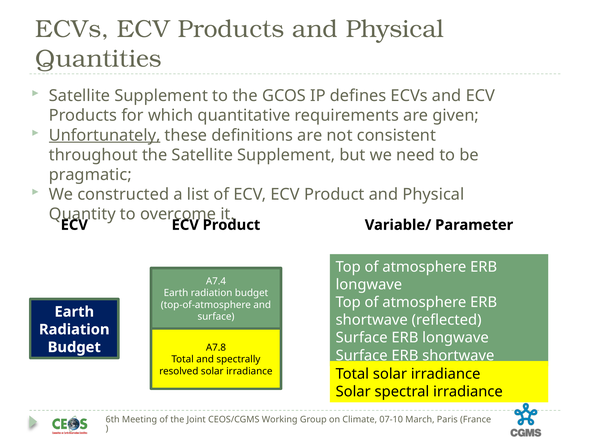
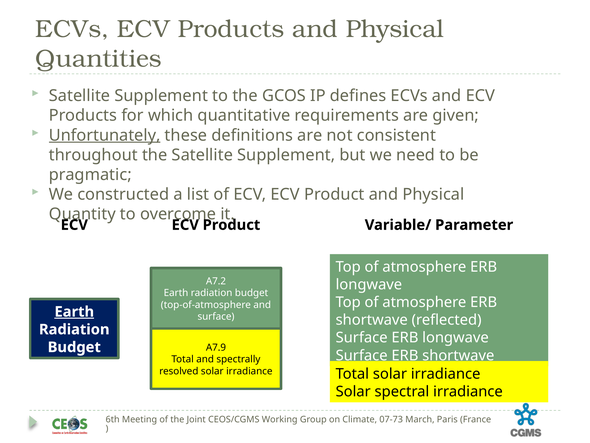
A7.4: A7.4 -> A7.2 (216, 281)
Earth underline: none -> present (74, 311)
A7.8: A7.8 -> A7.9 (216, 347)
07-10: 07-10 -> 07-73 (391, 419)
